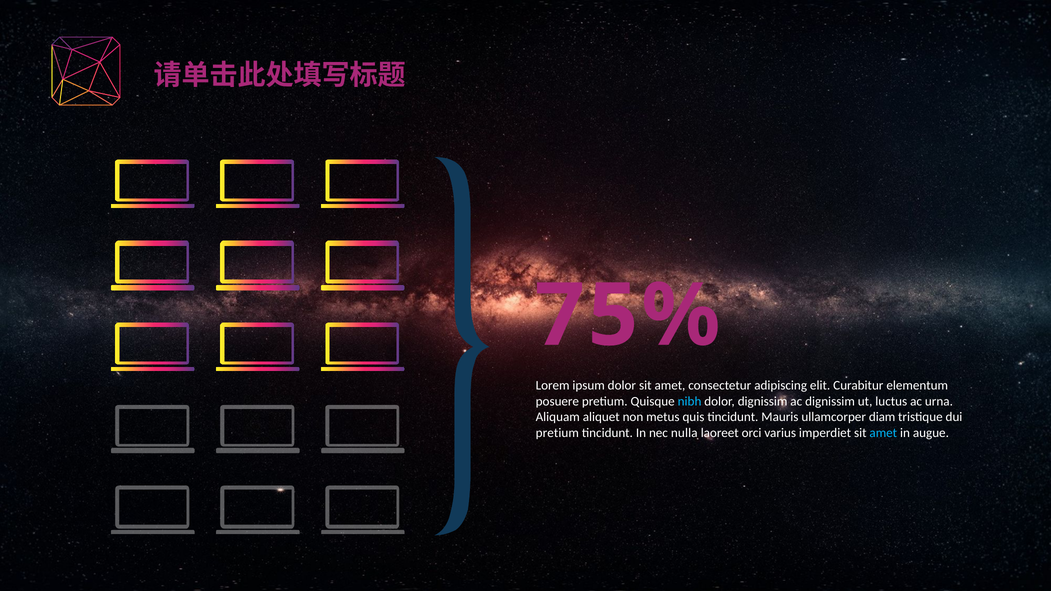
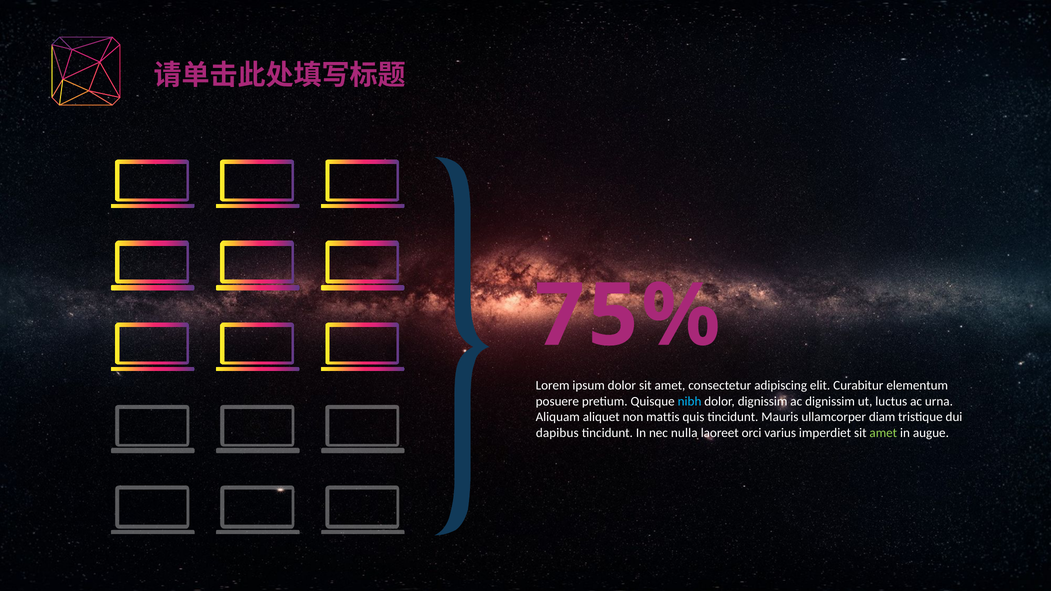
metus: metus -> mattis (663, 417)
pretium: pretium -> dapibus (557, 433)
amet colour: light blue -> light green (883, 433)
